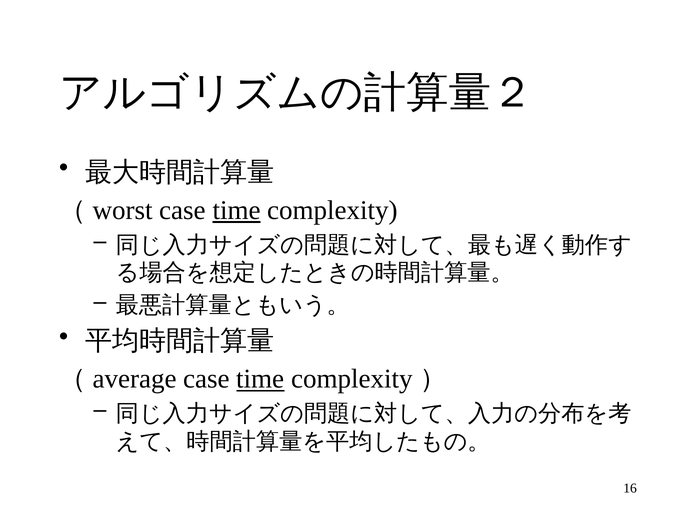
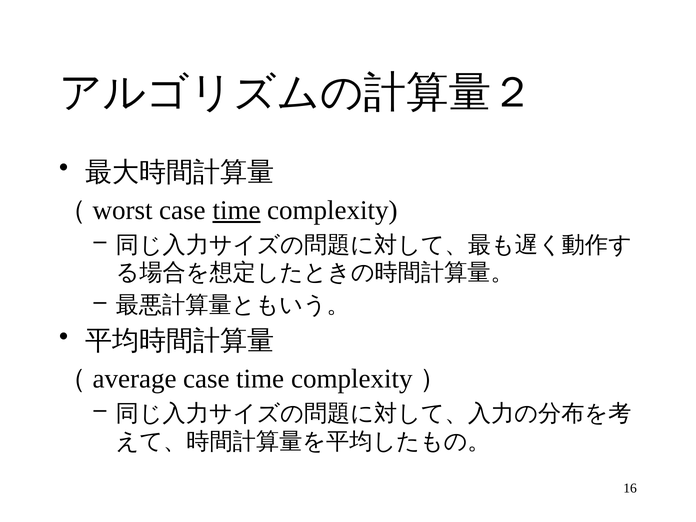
time underline: present -> none (260, 379)
